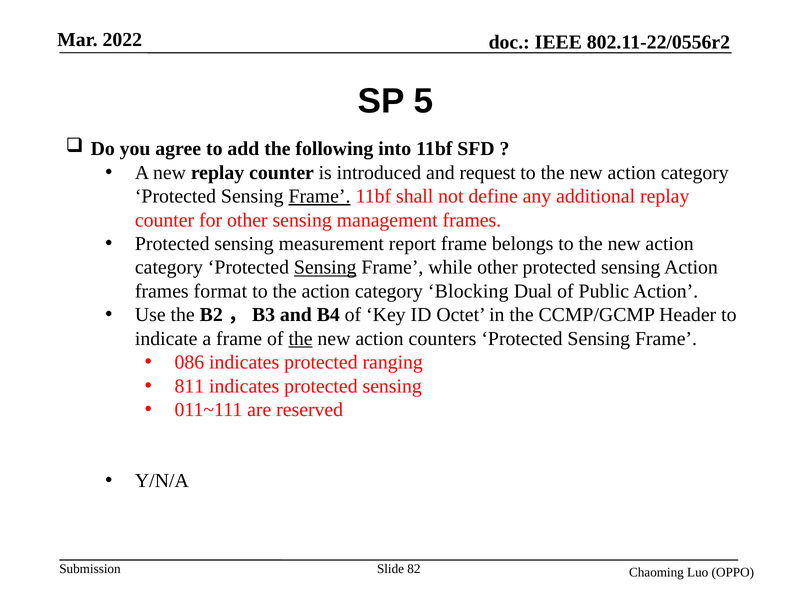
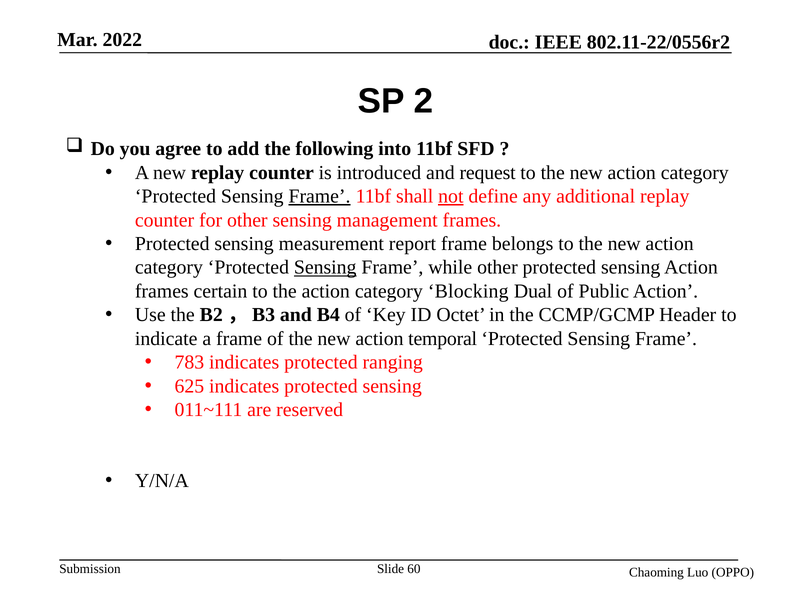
5: 5 -> 2 (423, 101)
not underline: none -> present (451, 196)
format: format -> certain (220, 291)
the underline: present -> none (301, 339)
counters: counters -> temporal (443, 339)
086: 086 -> 783 (189, 363)
811: 811 -> 625 (189, 386)
82: 82 -> 60 (414, 569)
